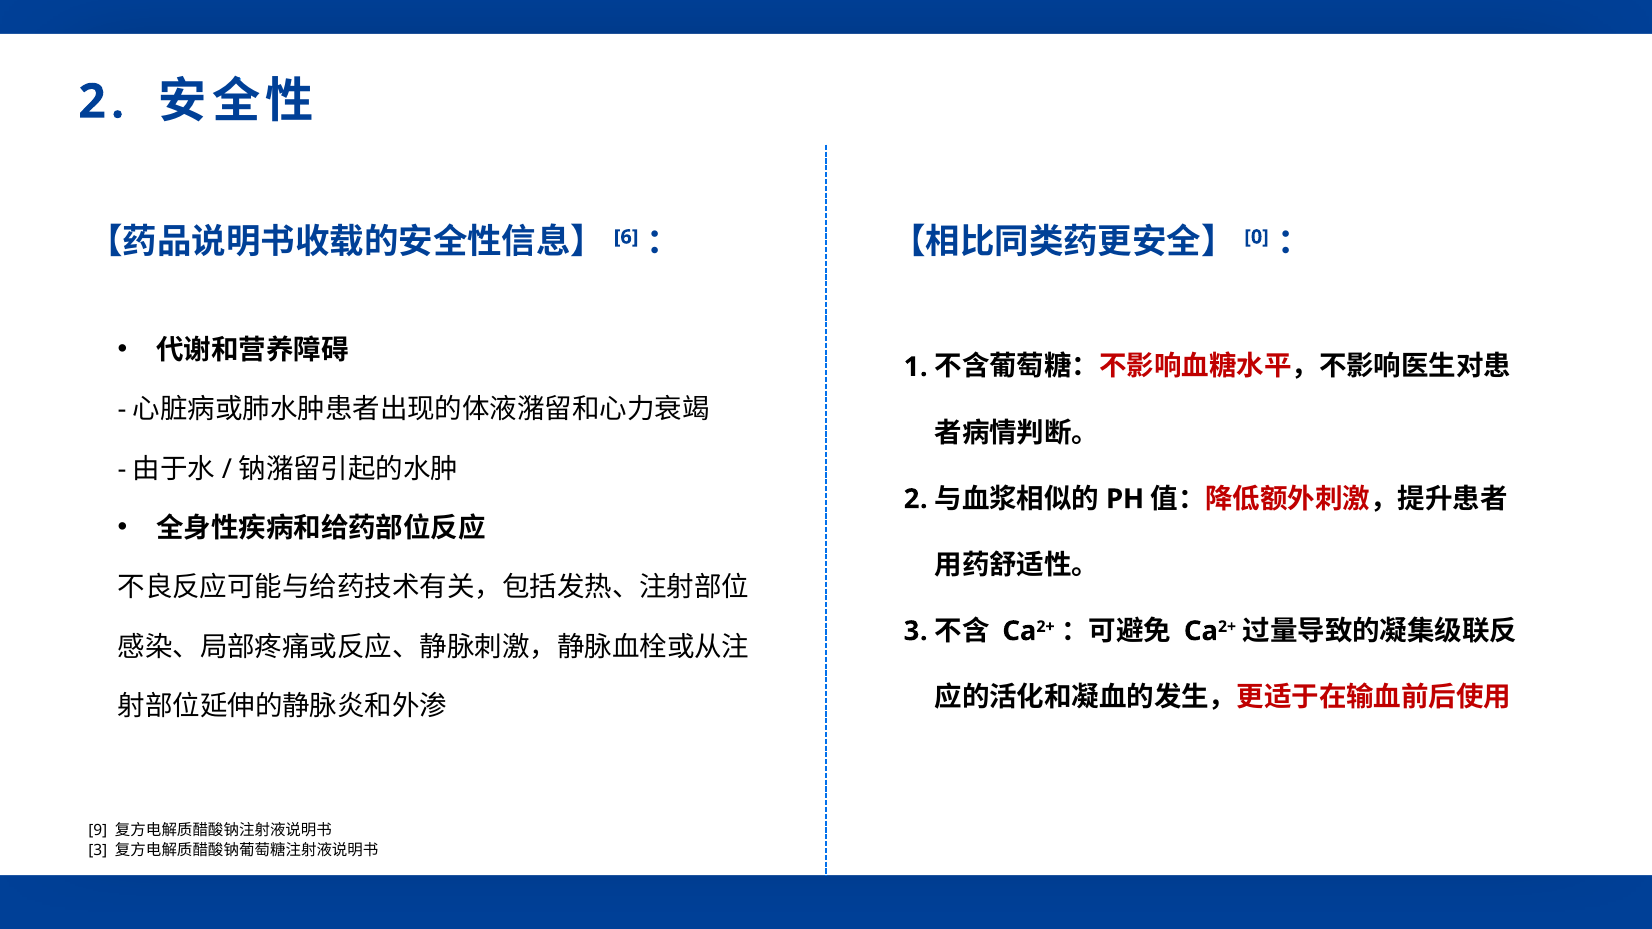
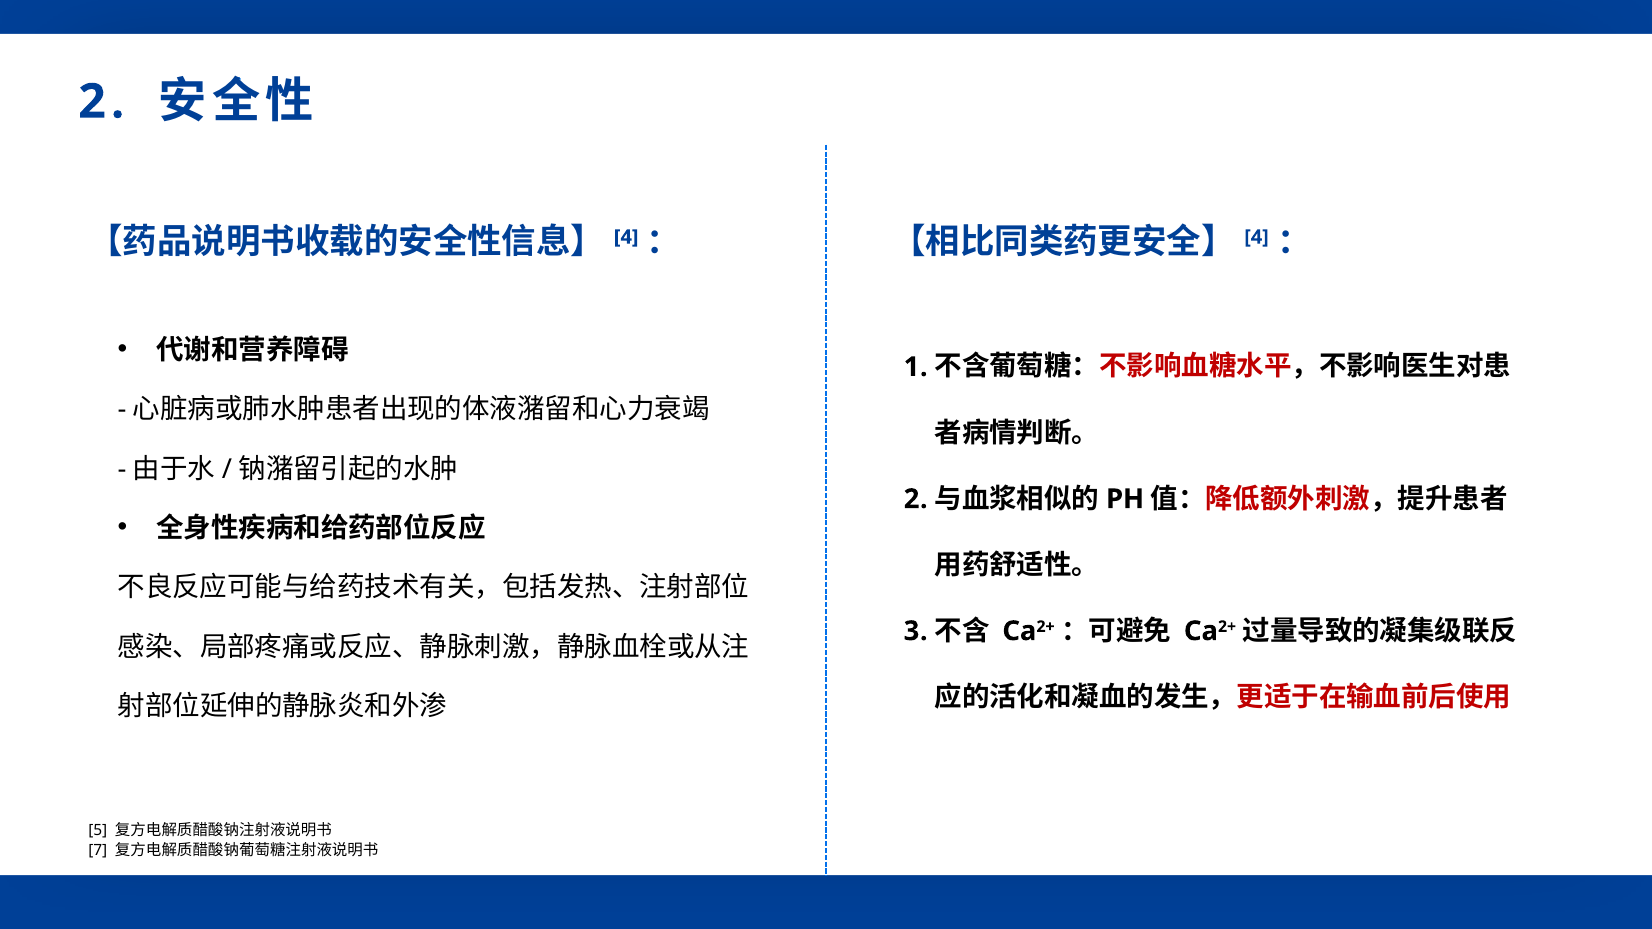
6: 6 -> 4 (626, 237)
0: 0 -> 4 (1257, 237)
9: 9 -> 5 (98, 830)
3: 3 -> 7 (98, 851)
